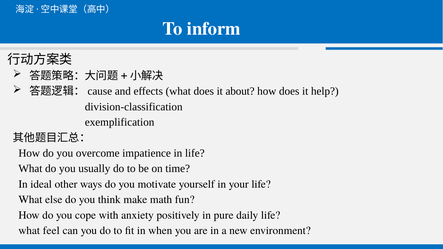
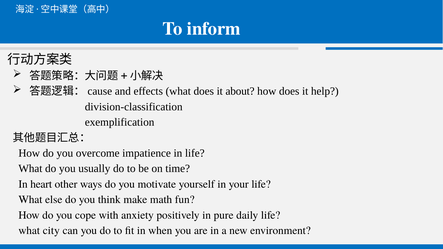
ideal: ideal -> heart (41, 184)
feel: feel -> city (51, 231)
